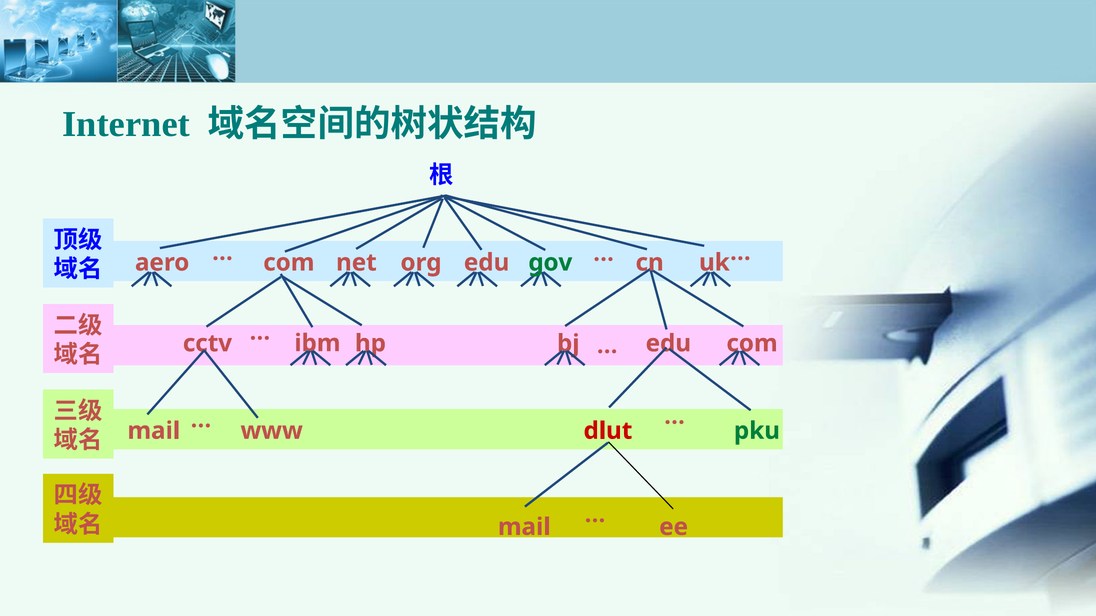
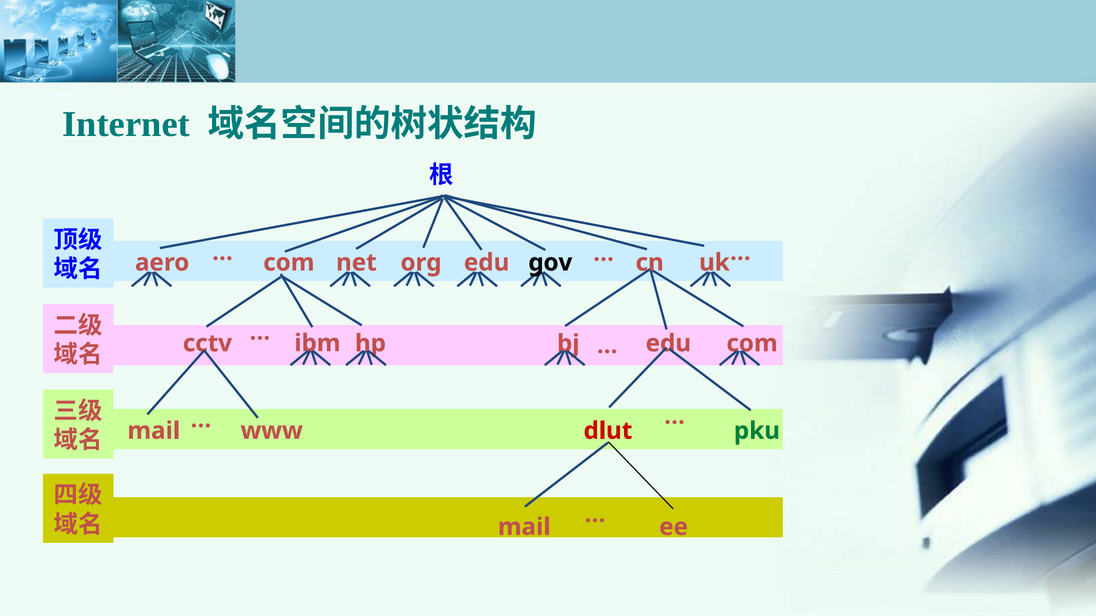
gov colour: green -> black (550, 263)
